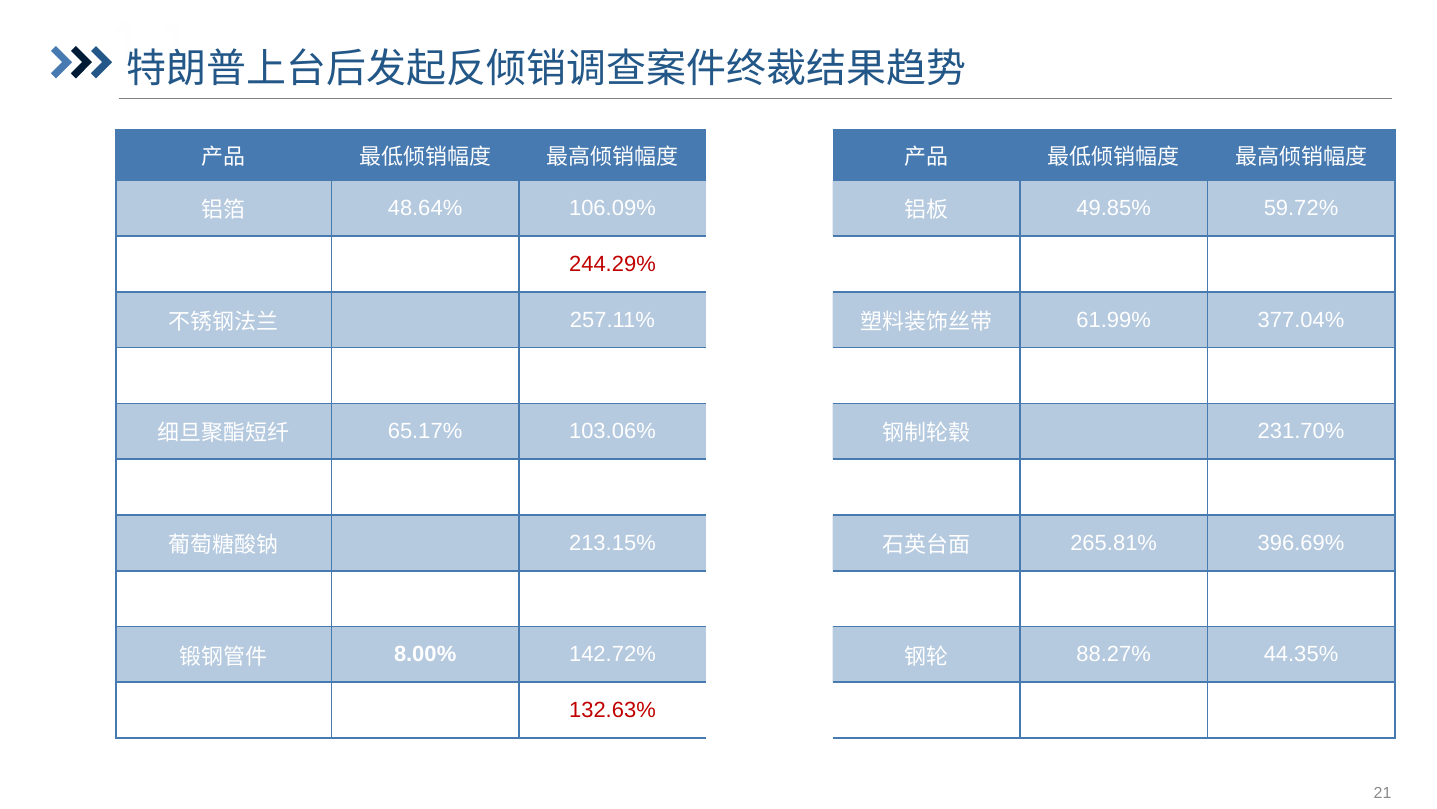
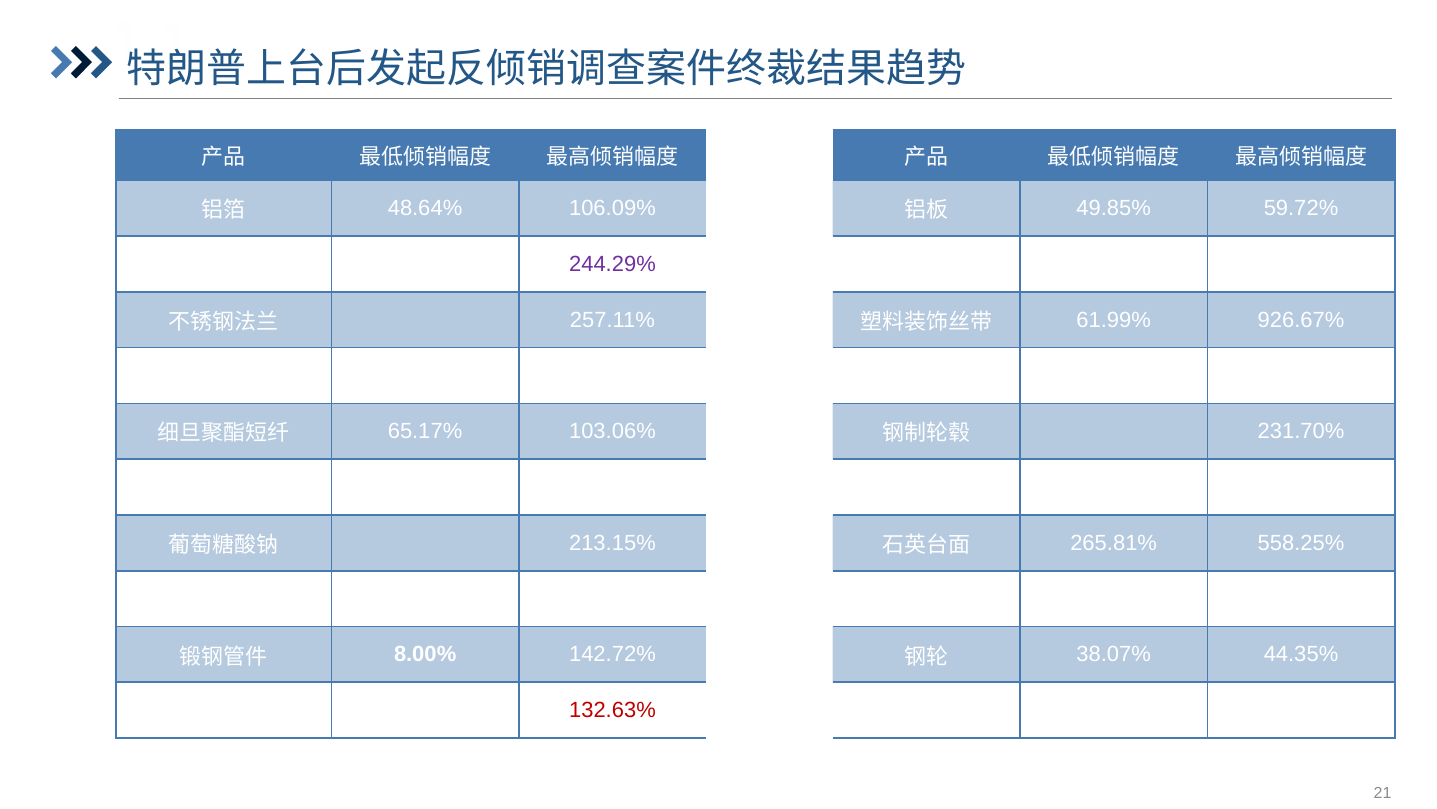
244.29% colour: red -> purple (612, 264)
377.04%: 377.04% -> 926.67% (1301, 320)
396.69%: 396.69% -> 558.25% (1301, 543)
88.27%: 88.27% -> 38.07% (1114, 654)
